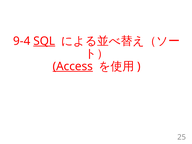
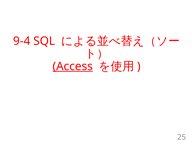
SQL underline: present -> none (44, 41)
